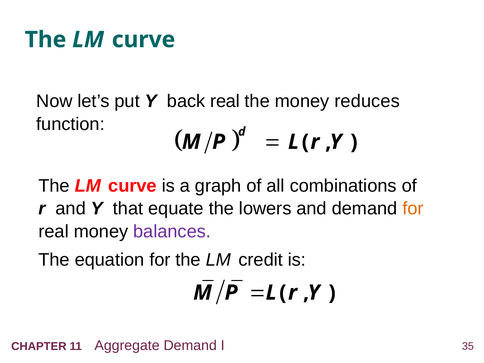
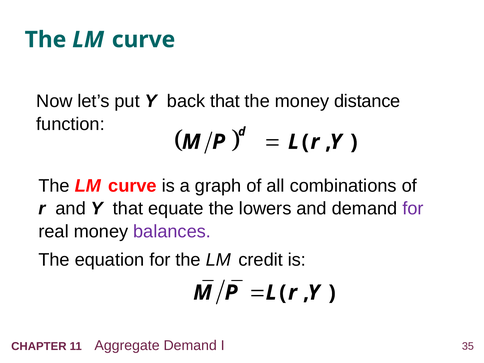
back real: real -> that (225, 101)
reduces: reduces -> distance (367, 101)
for colour: orange -> purple (413, 209)
